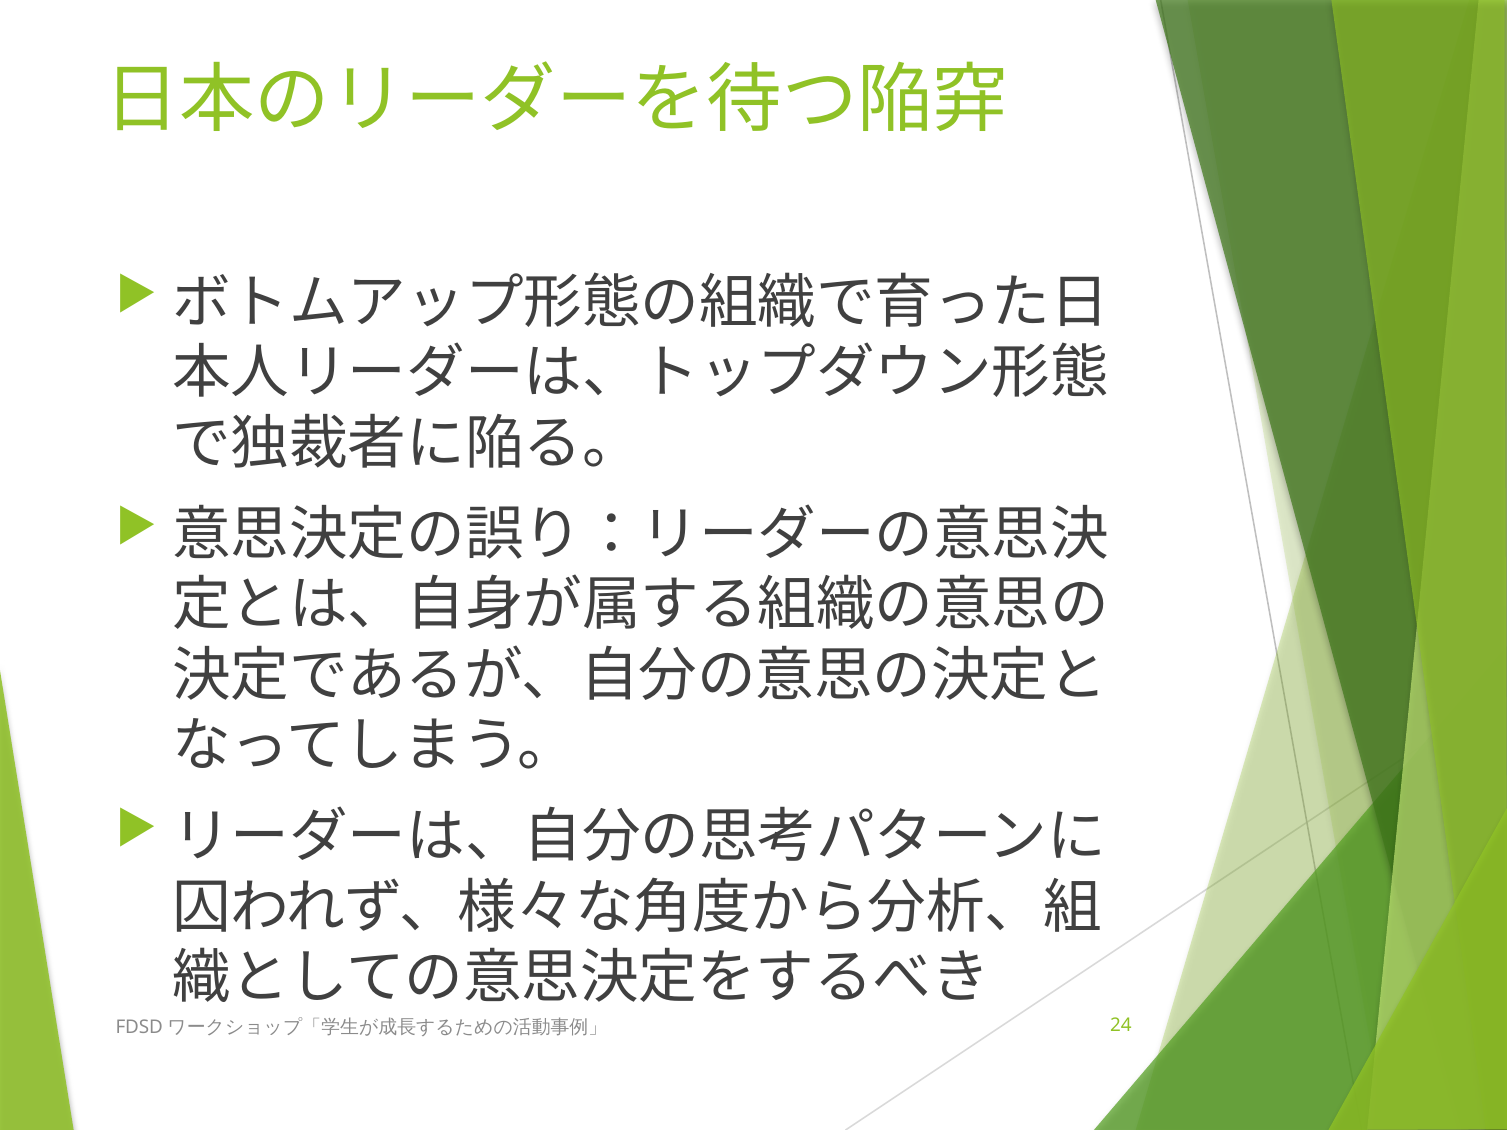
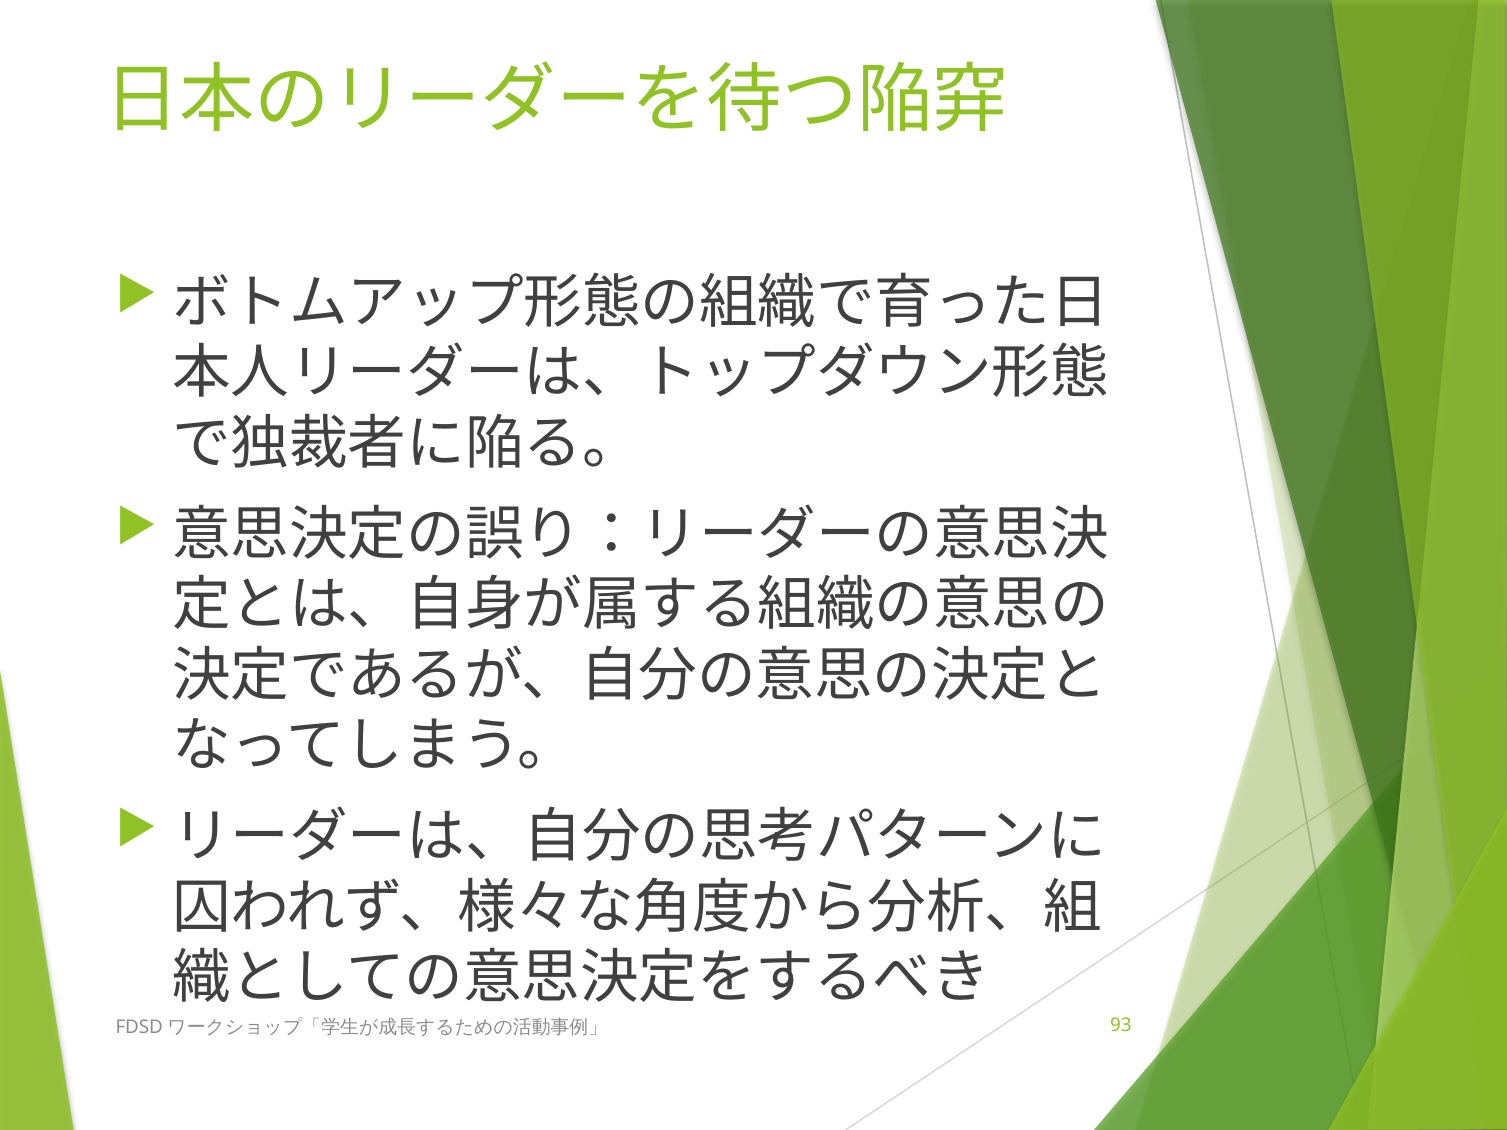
24: 24 -> 93 (1121, 1026)
